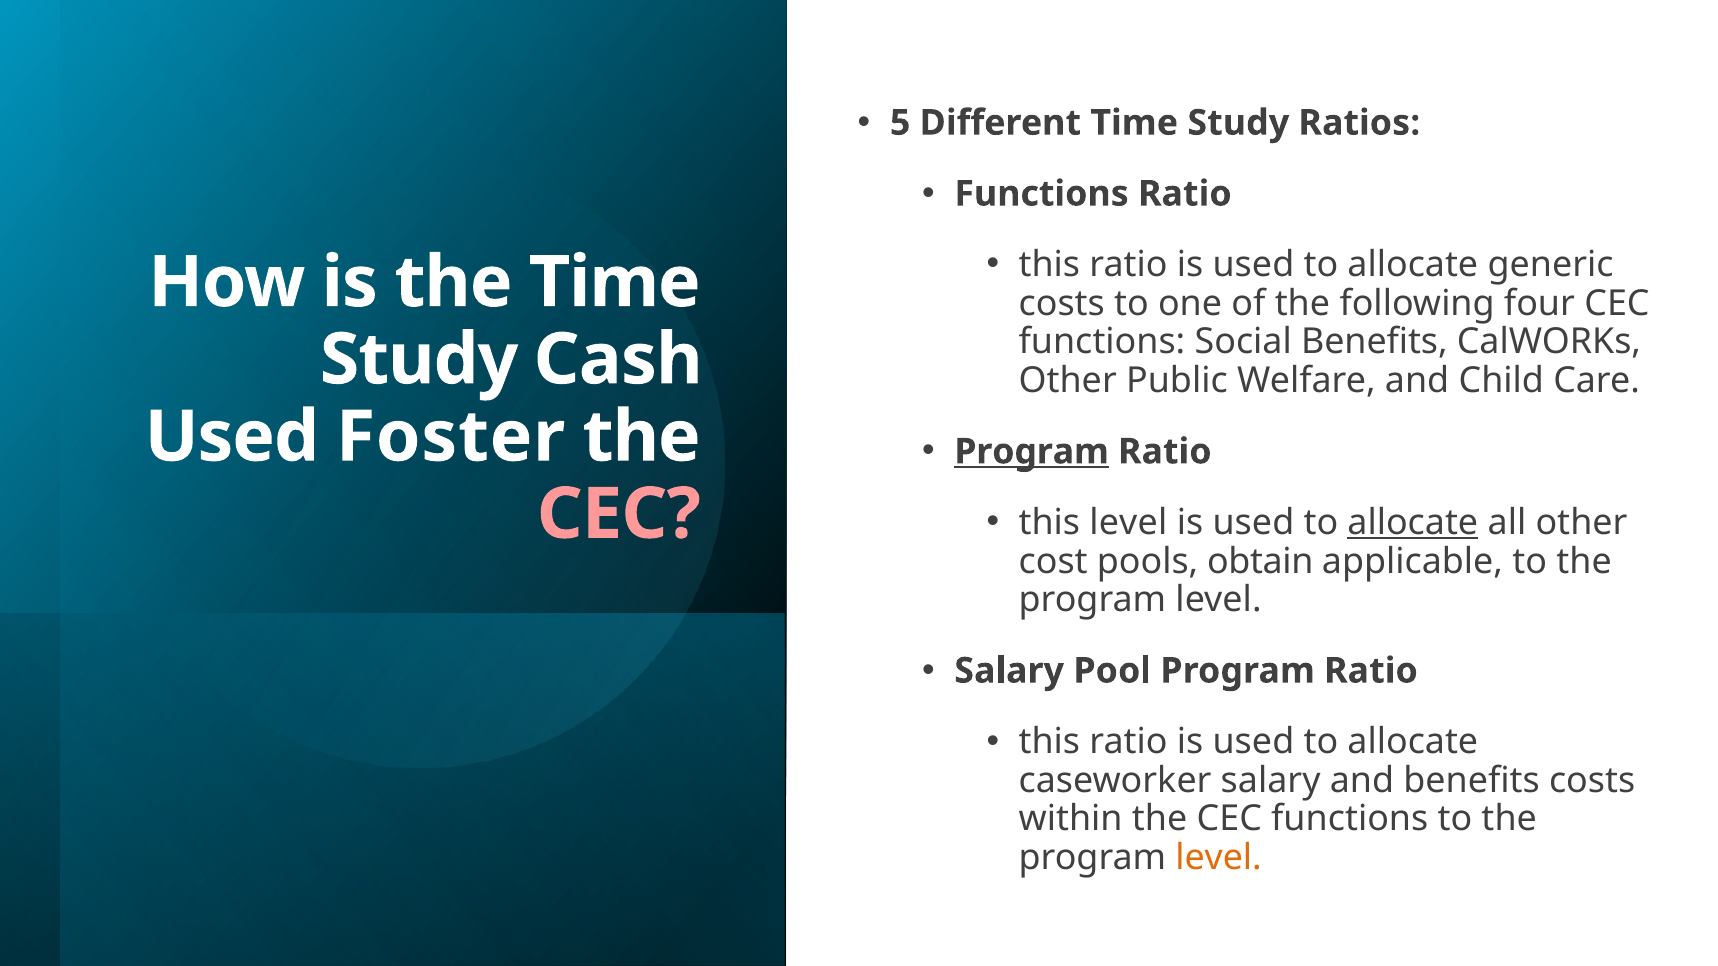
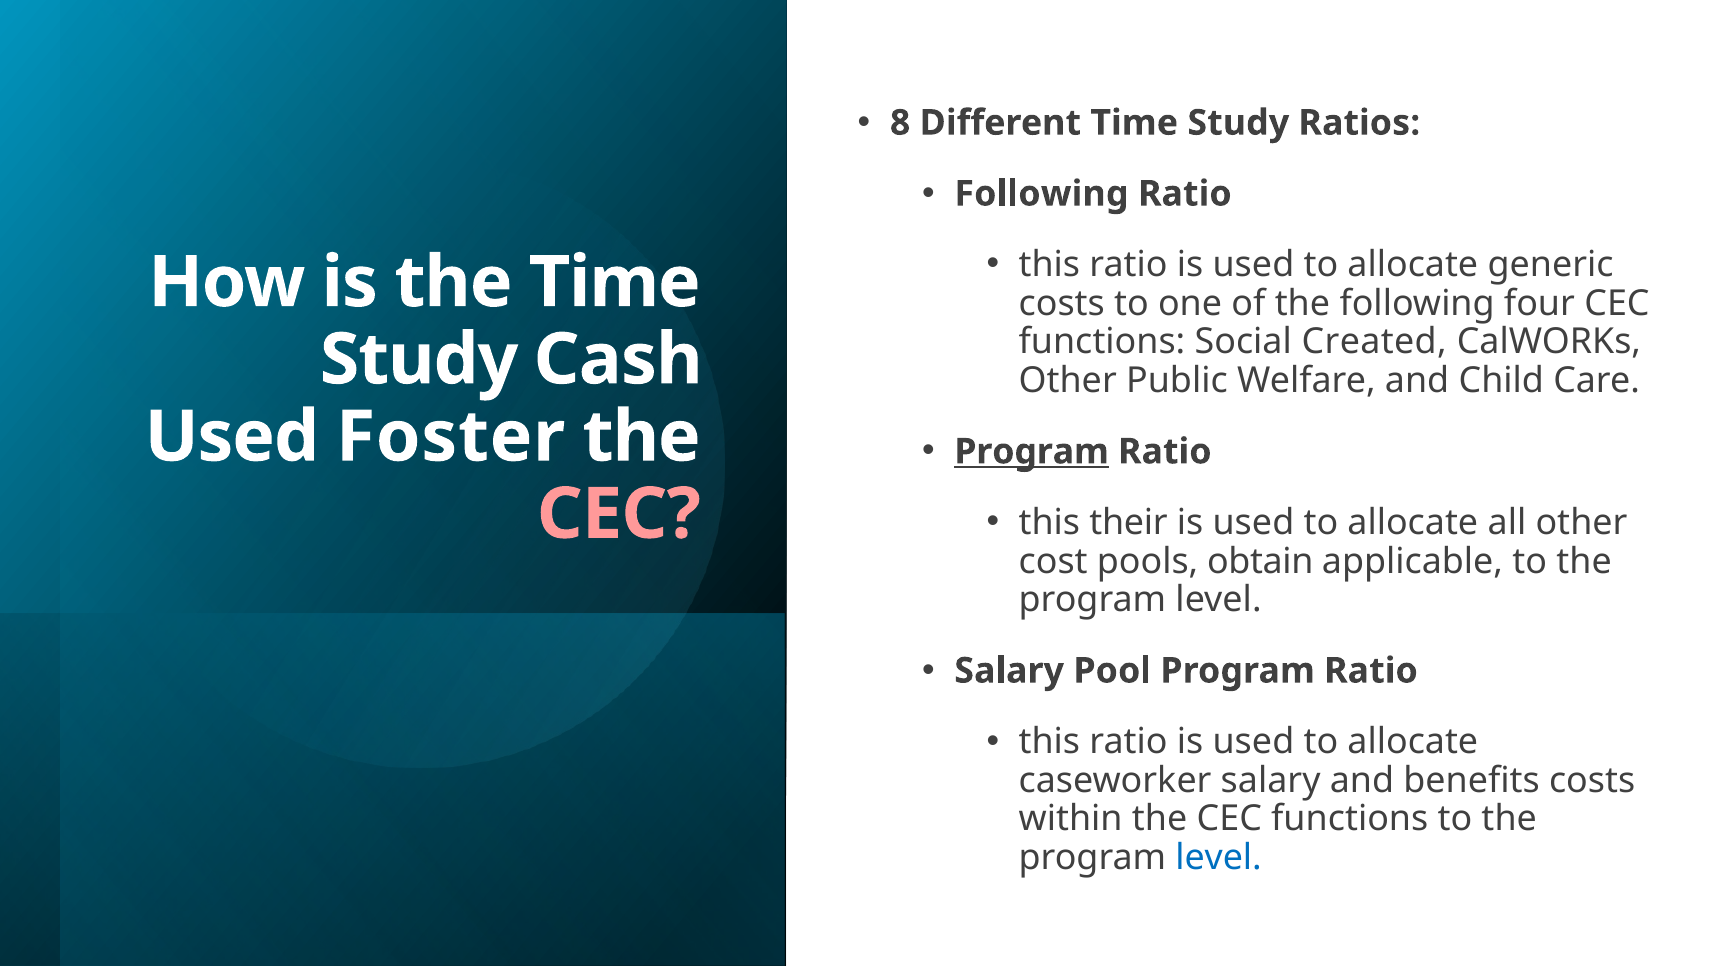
5: 5 -> 8 (900, 123)
Functions: Functions -> Following (1041, 194)
Social Benefits: Benefits -> Created (1374, 342)
this level: level -> their (1129, 523)
allocate underline: present -> none (1413, 523)
level colour: orange -> blue (1219, 858)
